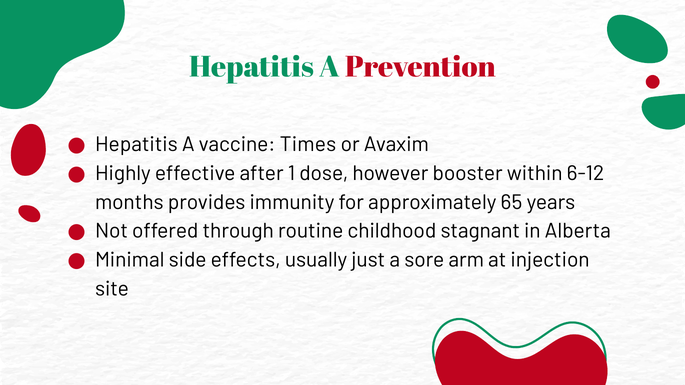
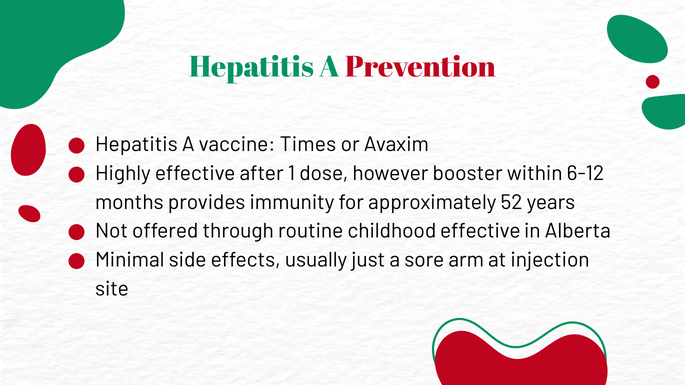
65: 65 -> 52 (512, 202)
childhood stagnant: stagnant -> effective (480, 231)
